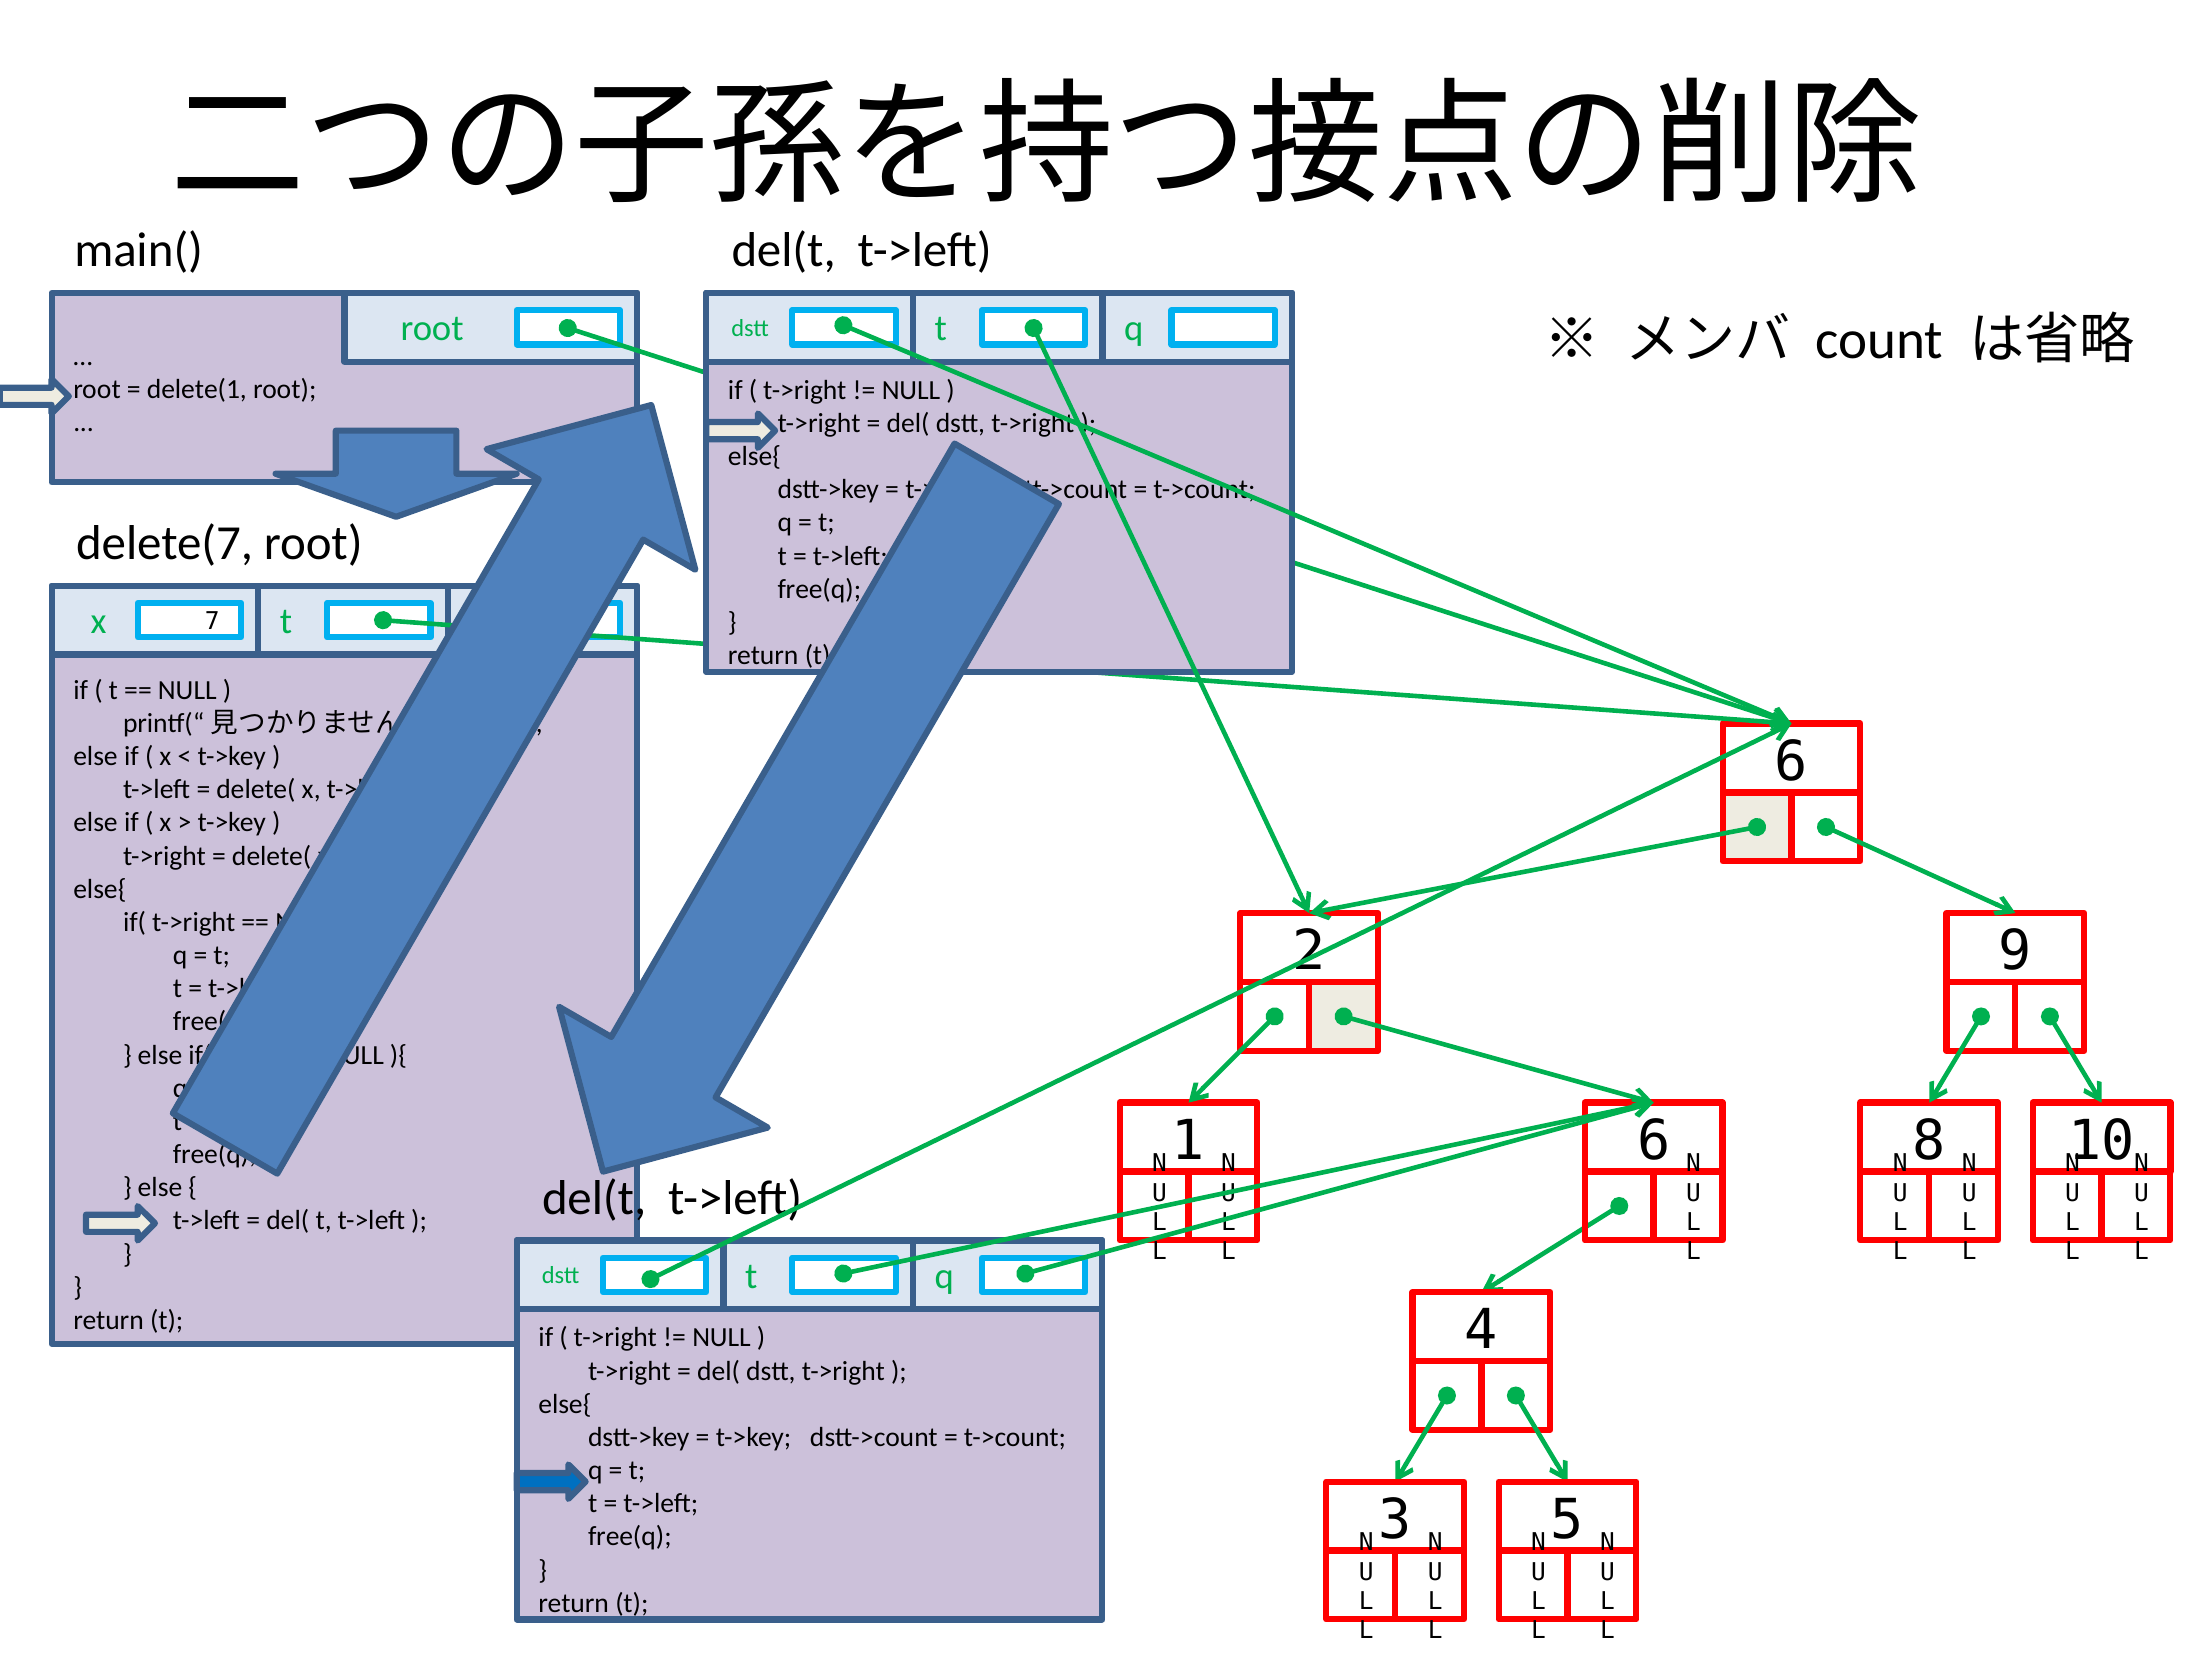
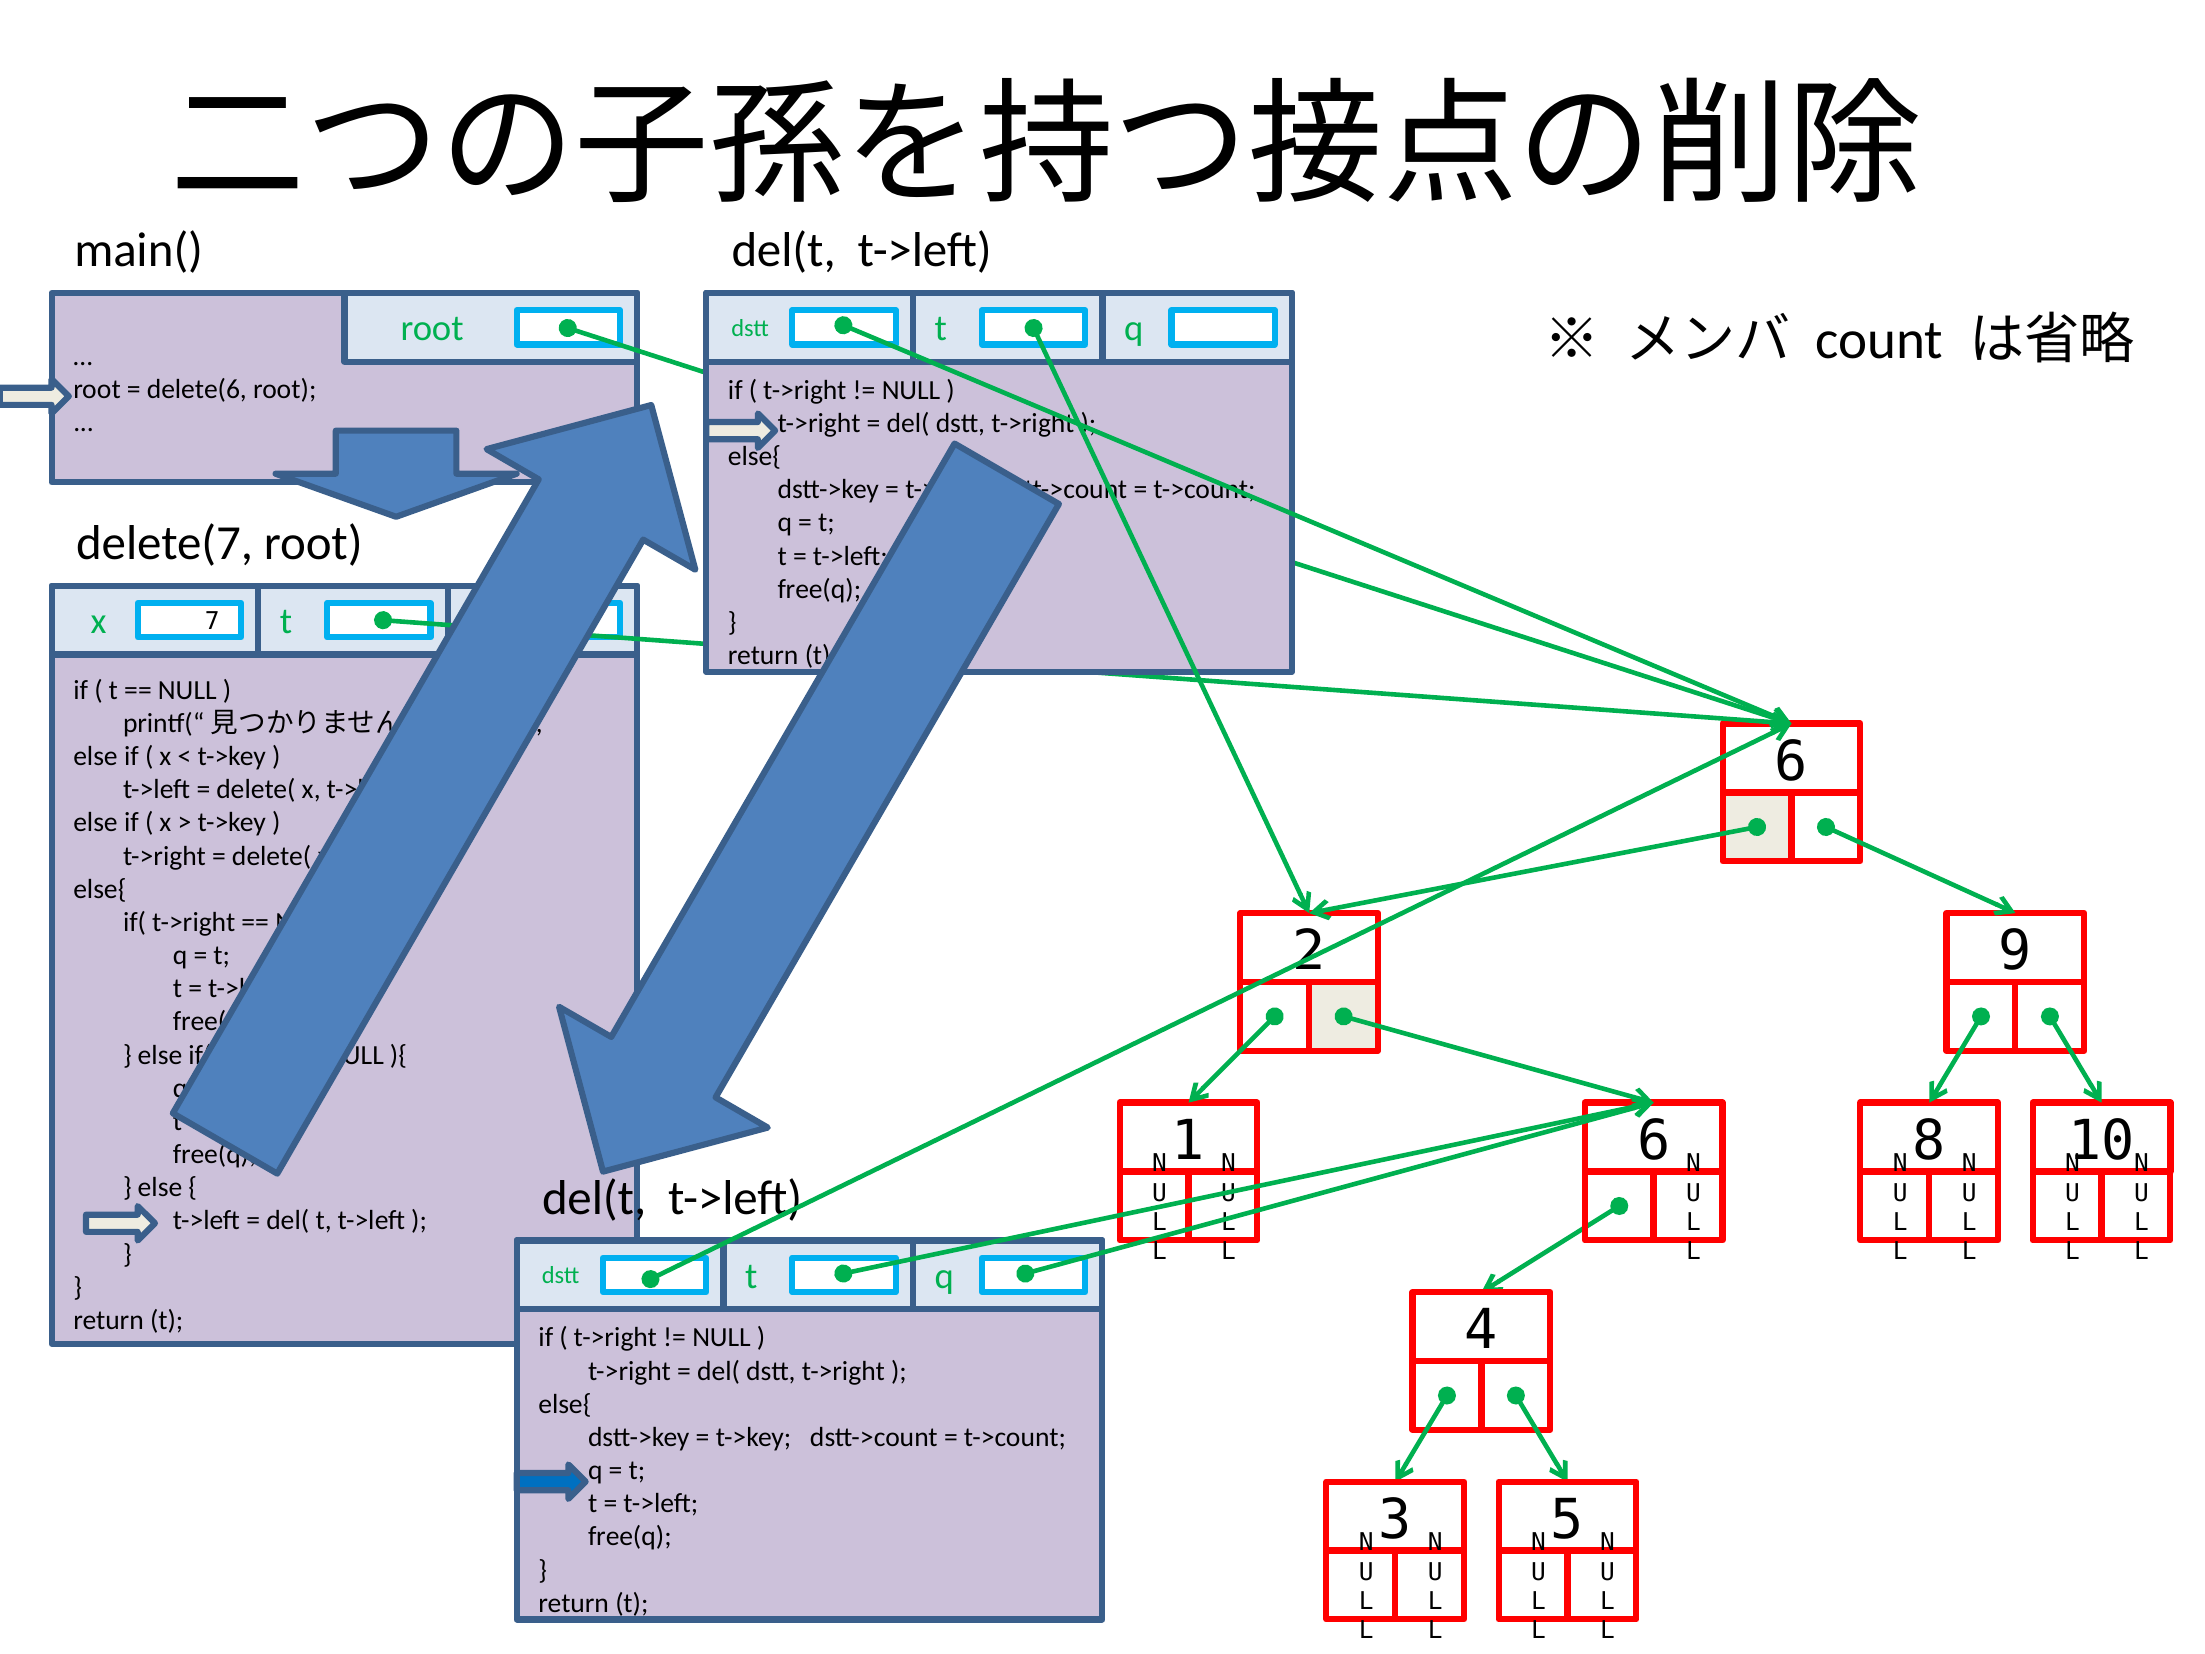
delete(1: delete(1 -> delete(6 (197, 389)
